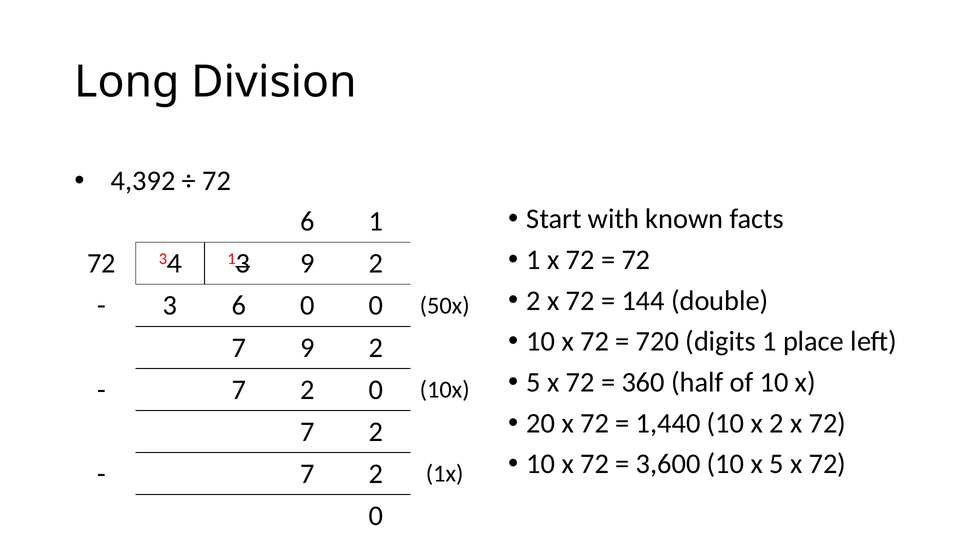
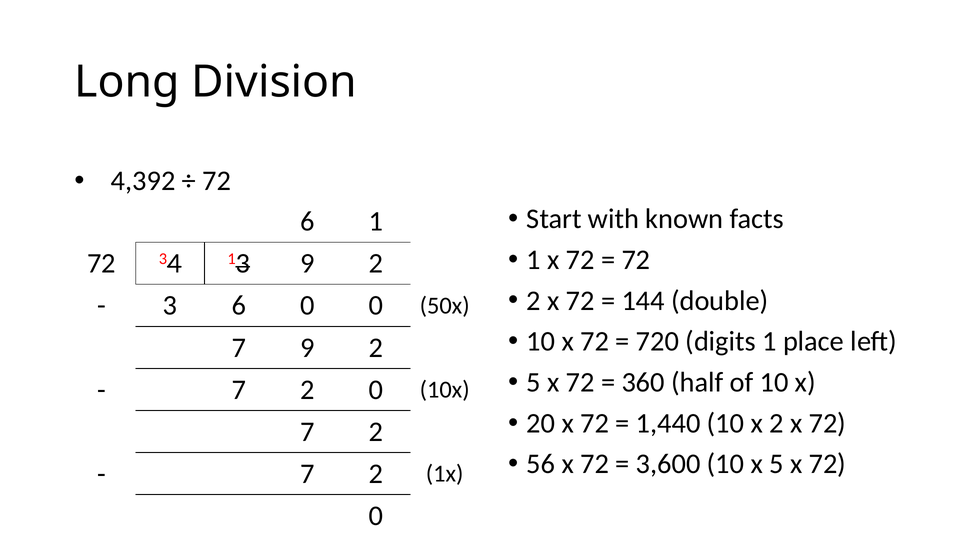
10: 10 -> 56 (541, 464)
